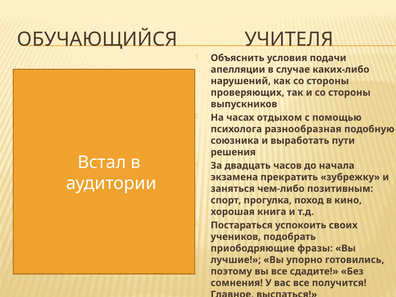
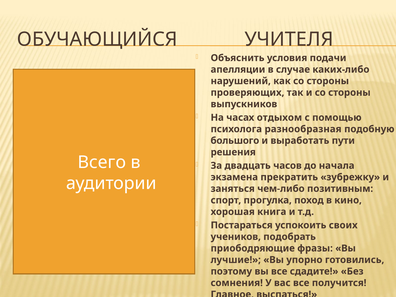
союзника: союзника -> большого (235, 141)
Встал: Встал -> Всего (102, 162)
